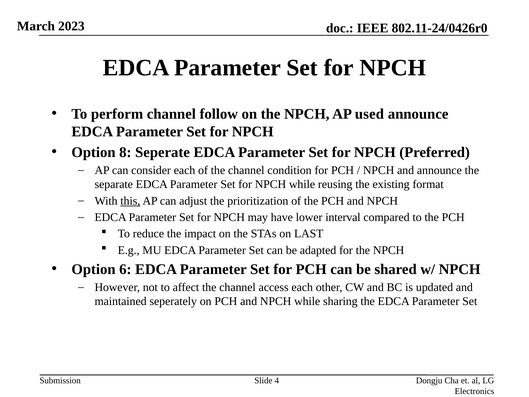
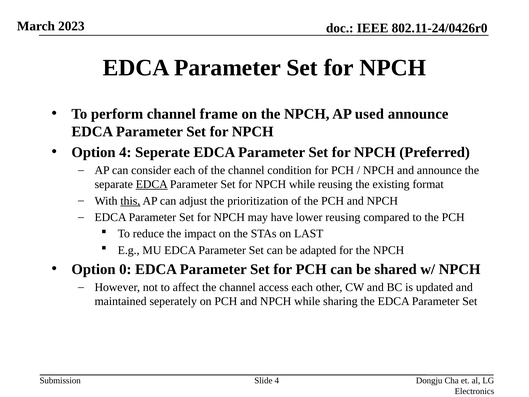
follow: follow -> frame (219, 114)
Option 8: 8 -> 4 (125, 152)
EDCA underline: none -> present (152, 184)
lower interval: interval -> reusing (343, 217)
6: 6 -> 0 (125, 269)
